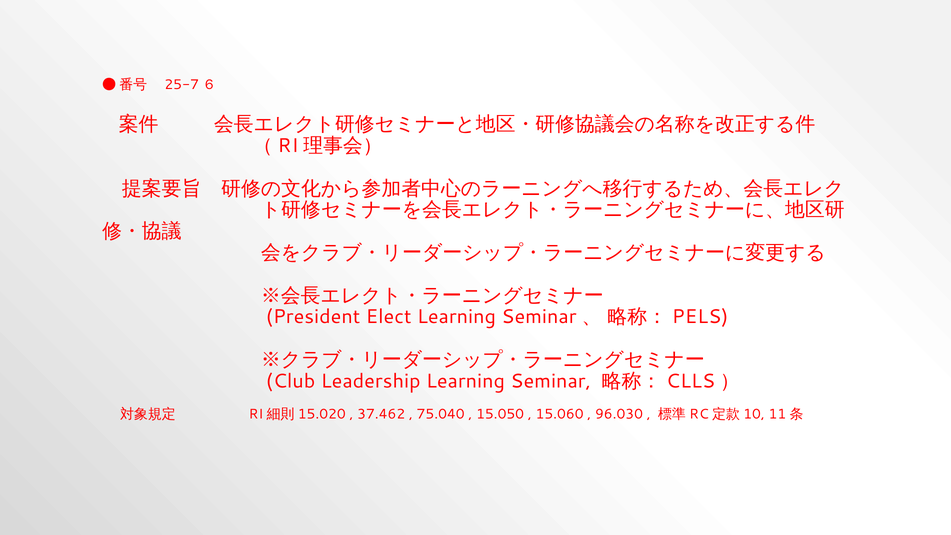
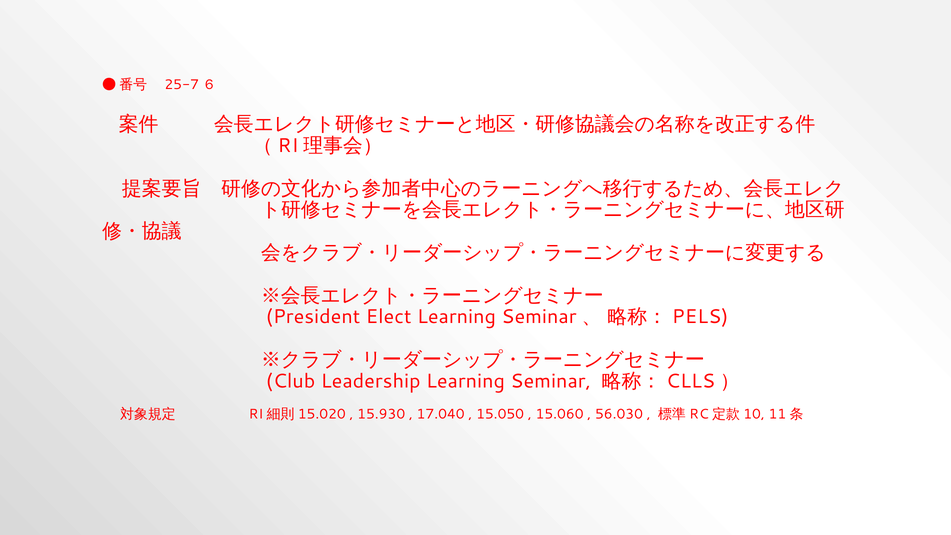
37.462: 37.462 -> 15.930 (381, 414)
75.040: 75.040 -> 17.040 (441, 414)
96.030: 96.030 -> 56.030 (619, 414)
